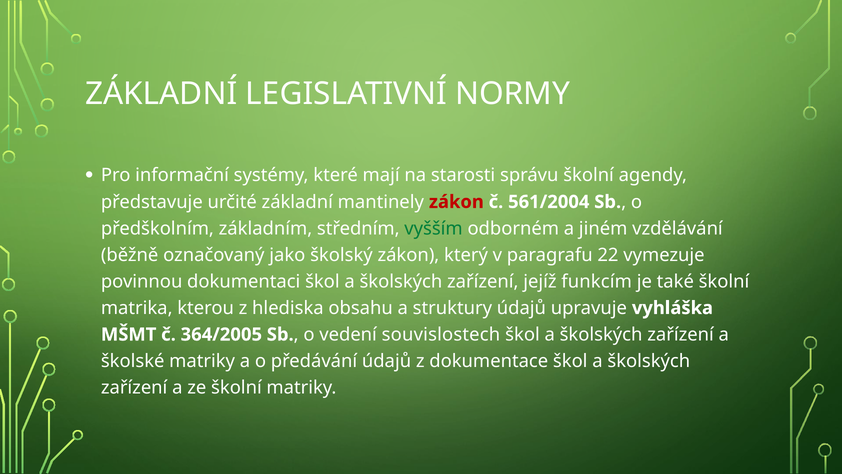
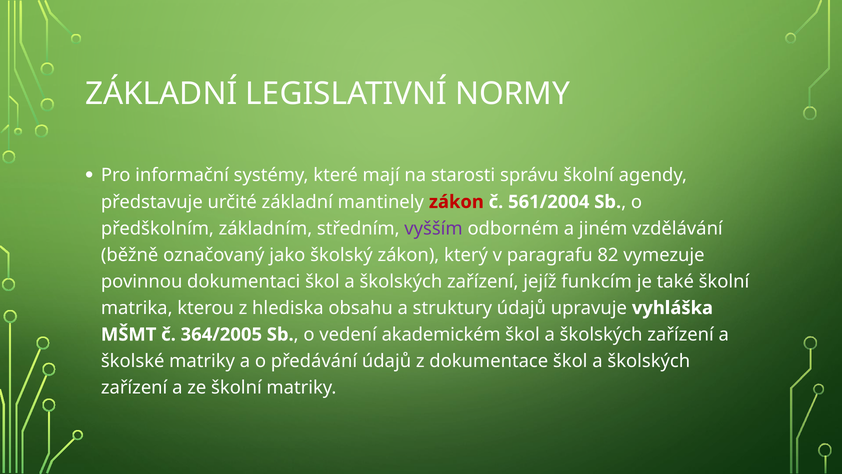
vyšším colour: green -> purple (434, 228)
22: 22 -> 82 (608, 255)
souvislostech: souvislostech -> akademickém (441, 334)
